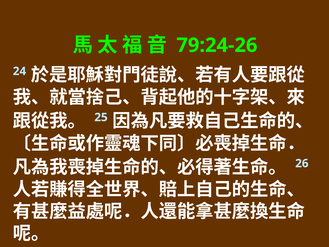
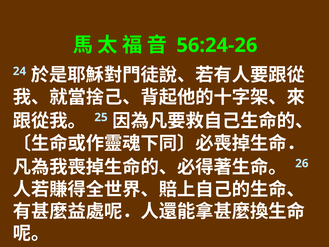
79:24-26: 79:24-26 -> 56:24-26 (217, 45)
